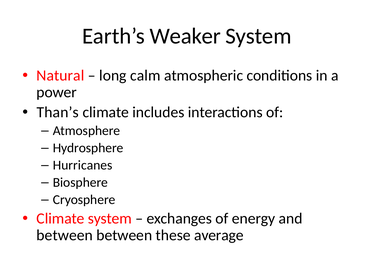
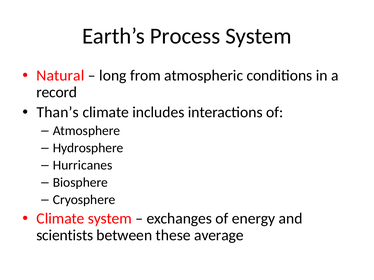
Weaker: Weaker -> Process (185, 36)
calm: calm -> from (145, 76)
power: power -> record (57, 92)
between: between -> scientists (65, 236)
